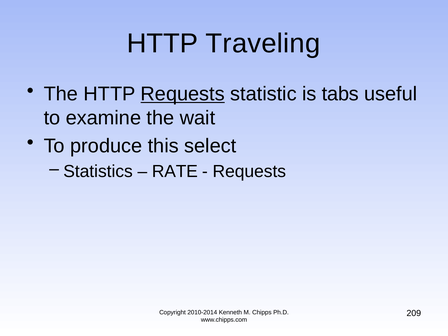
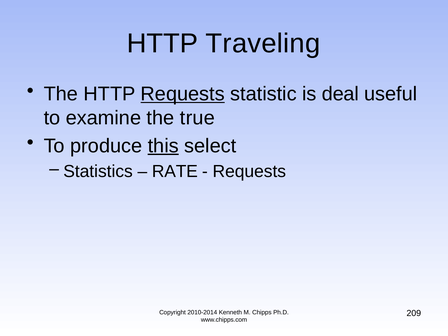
tabs: tabs -> deal (340, 94)
wait: wait -> true (197, 118)
this underline: none -> present (163, 146)
